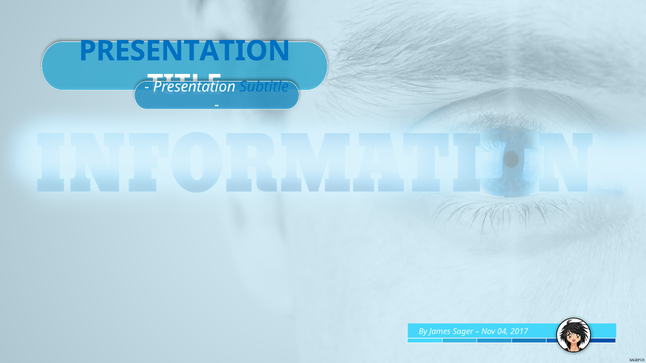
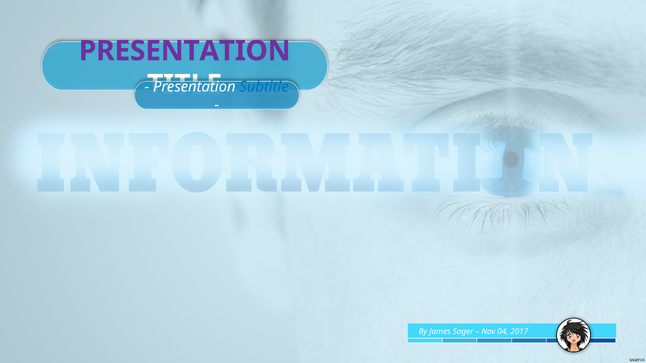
PRESENTATION colour: blue -> purple (185, 51)
